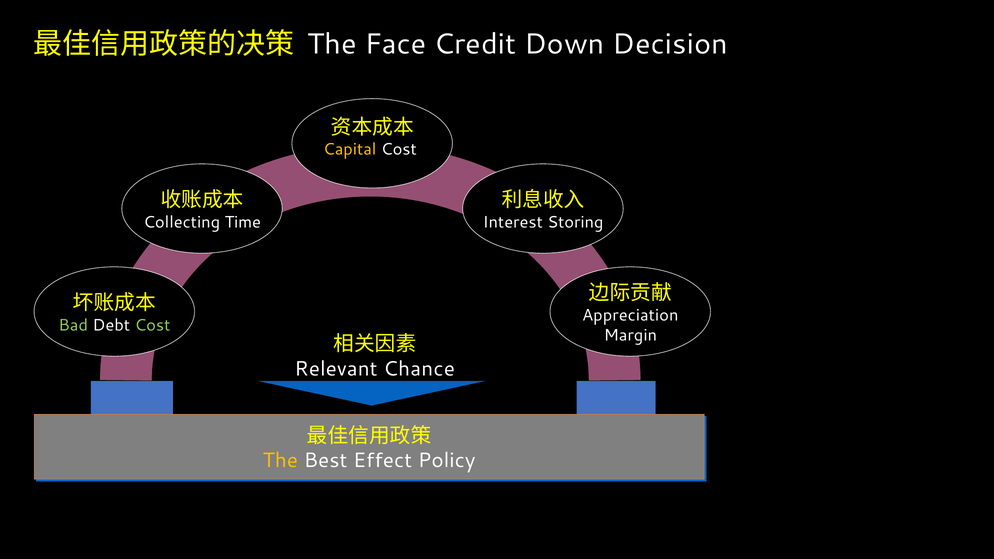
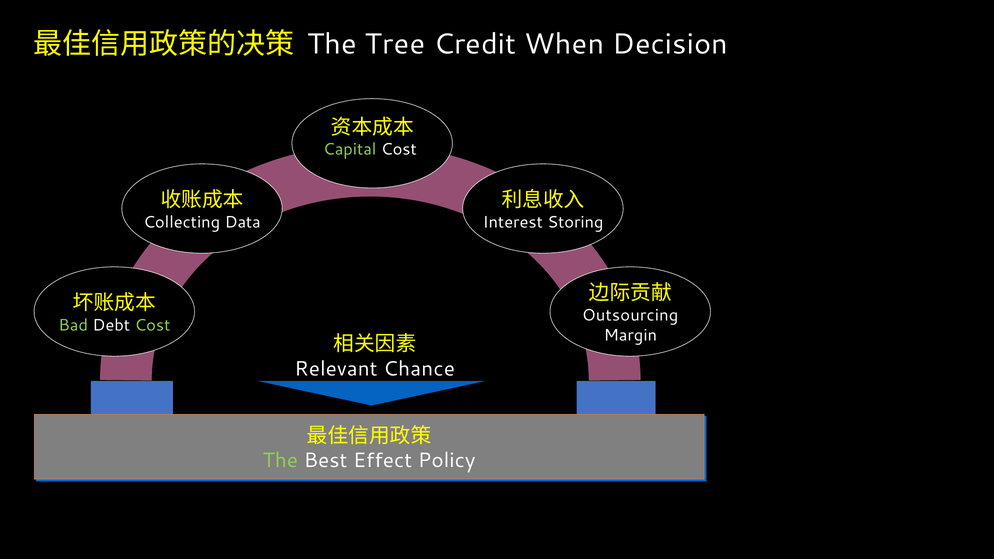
Face: Face -> Tree (395, 44)
Down: Down -> When (564, 44)
Capital colour: yellow -> light green (350, 150)
Time: Time -> Data (243, 222)
Appreciation: Appreciation -> Outsourcing (630, 315)
The colour: yellow -> light green (280, 461)
